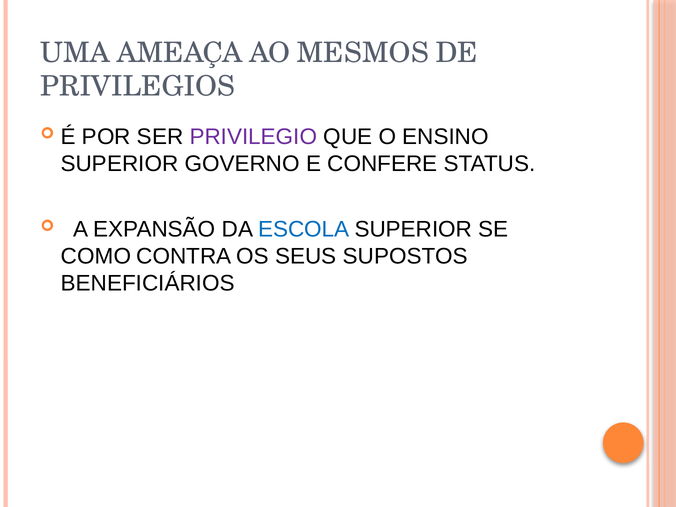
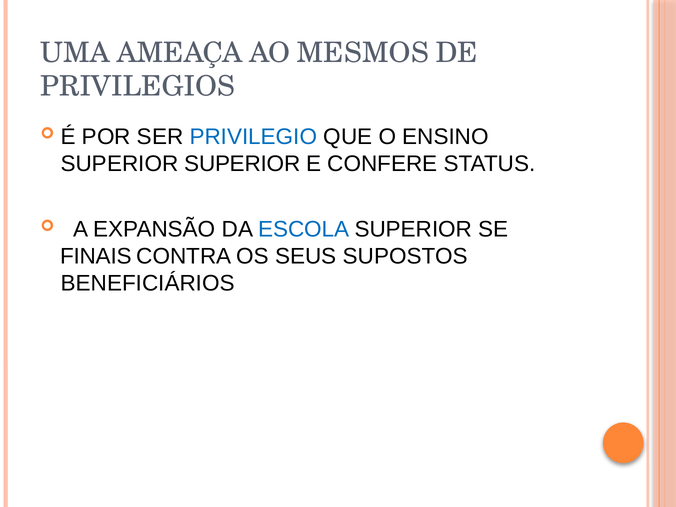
PRIVILEGIO colour: purple -> blue (253, 137)
SUPERIOR GOVERNO: GOVERNO -> SUPERIOR (242, 164)
COMO: COMO -> FINAIS (96, 256)
